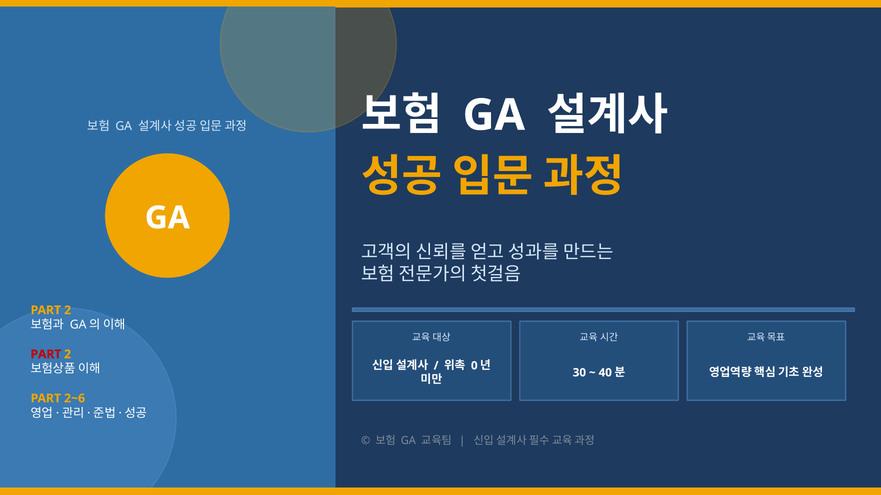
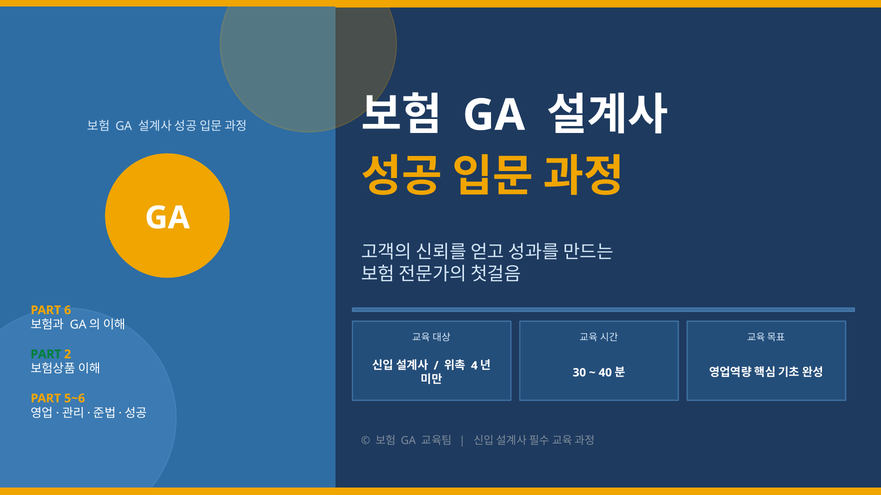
2: 2 -> 6 (68, 311)
PART colour: red -> green (46, 355)
0: 0 -> 4 (474, 366)
2~6: 2~6 -> 5~6 (75, 399)
